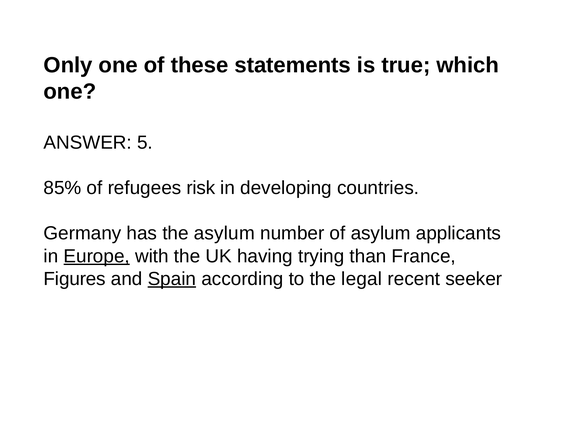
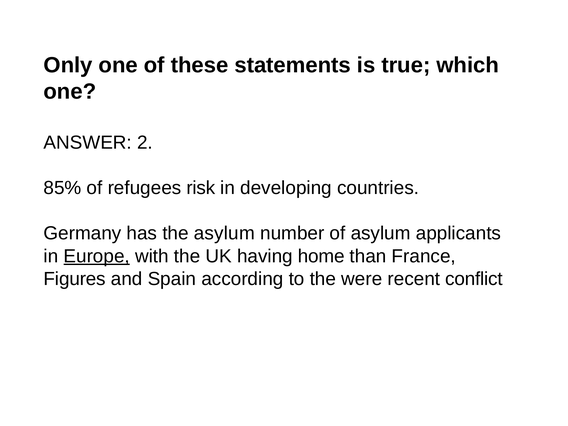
5: 5 -> 2 (145, 143)
trying: trying -> home (321, 256)
Spain underline: present -> none (172, 279)
legal: legal -> were (362, 279)
seeker: seeker -> conflict (474, 279)
